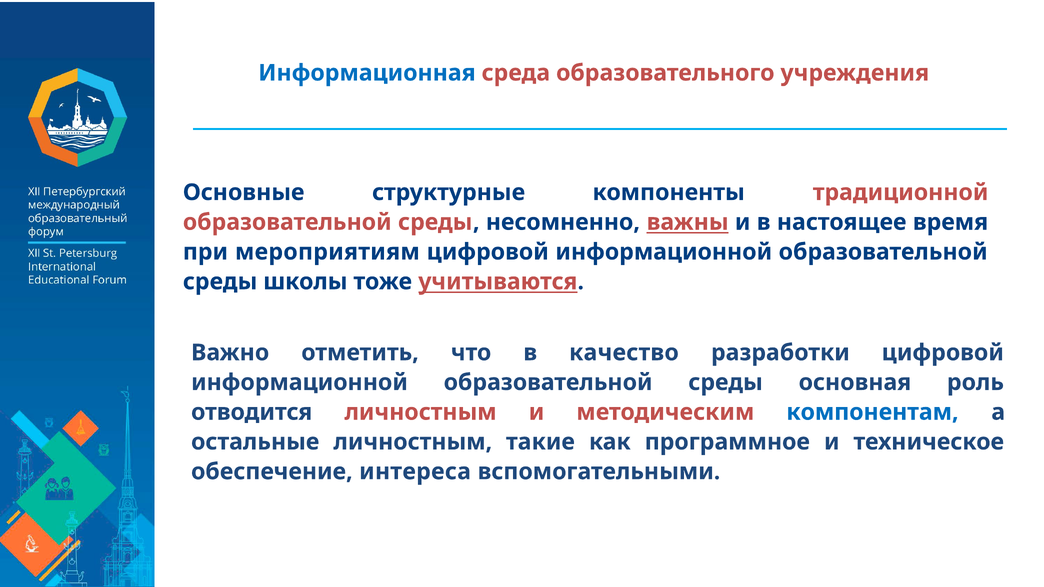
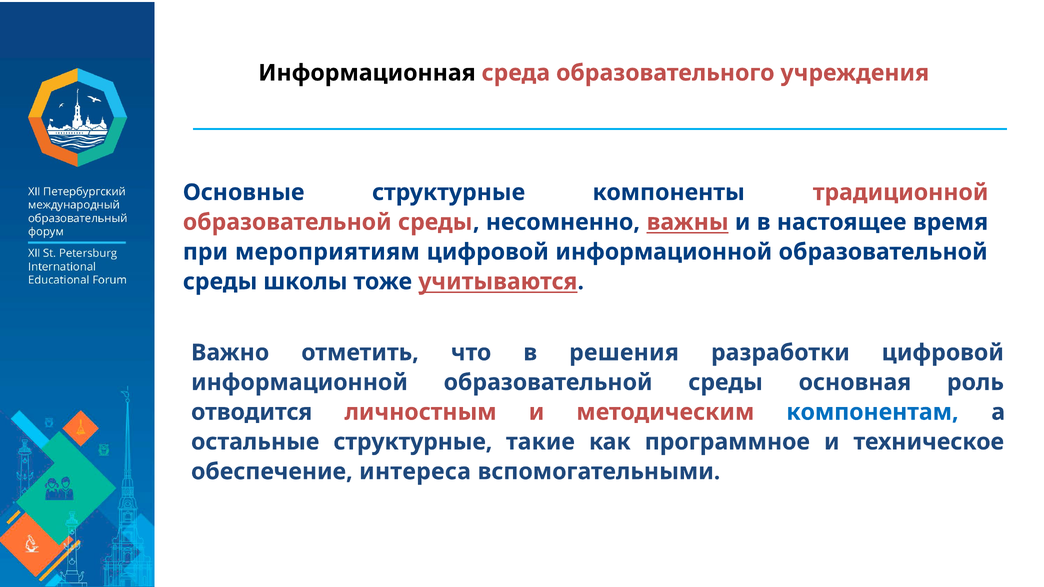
Информационная colour: blue -> black (367, 73)
качество: качество -> решения (624, 353)
остальные личностным: личностным -> структурные (413, 442)
